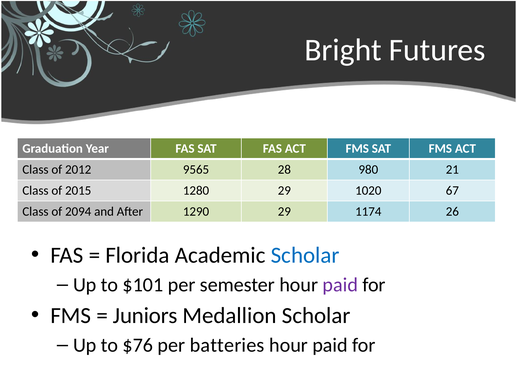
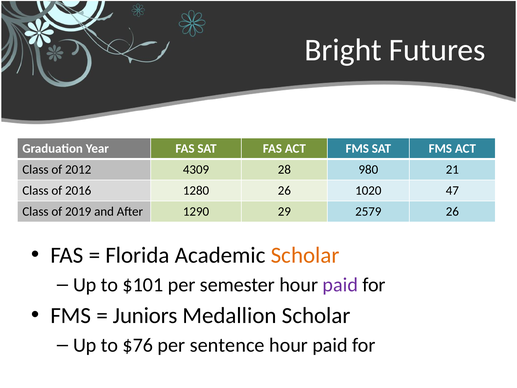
9565: 9565 -> 4309 (196, 169)
2015: 2015 -> 2016 (78, 190)
1280 29: 29 -> 26 (284, 190)
67: 67 -> 47 (452, 190)
2094: 2094 -> 2019 (78, 211)
1174: 1174 -> 2579 (368, 211)
Scholar colour: blue -> orange (305, 255)
batteries: batteries -> sentence (227, 345)
